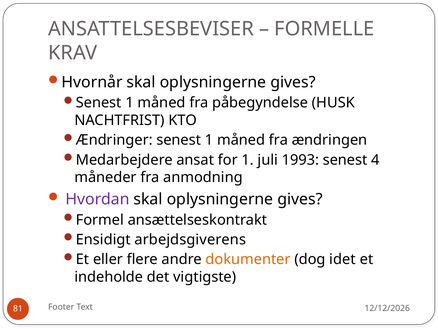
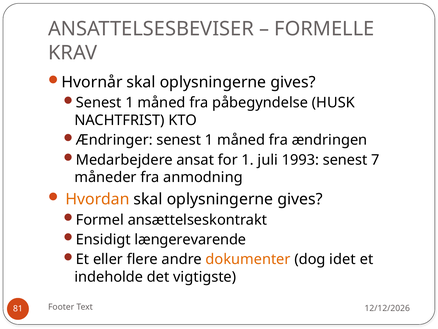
4: 4 -> 7 (375, 160)
Hvordan colour: purple -> orange (98, 199)
arbejdsgiverens: arbejdsgiverens -> længerevarende (190, 239)
